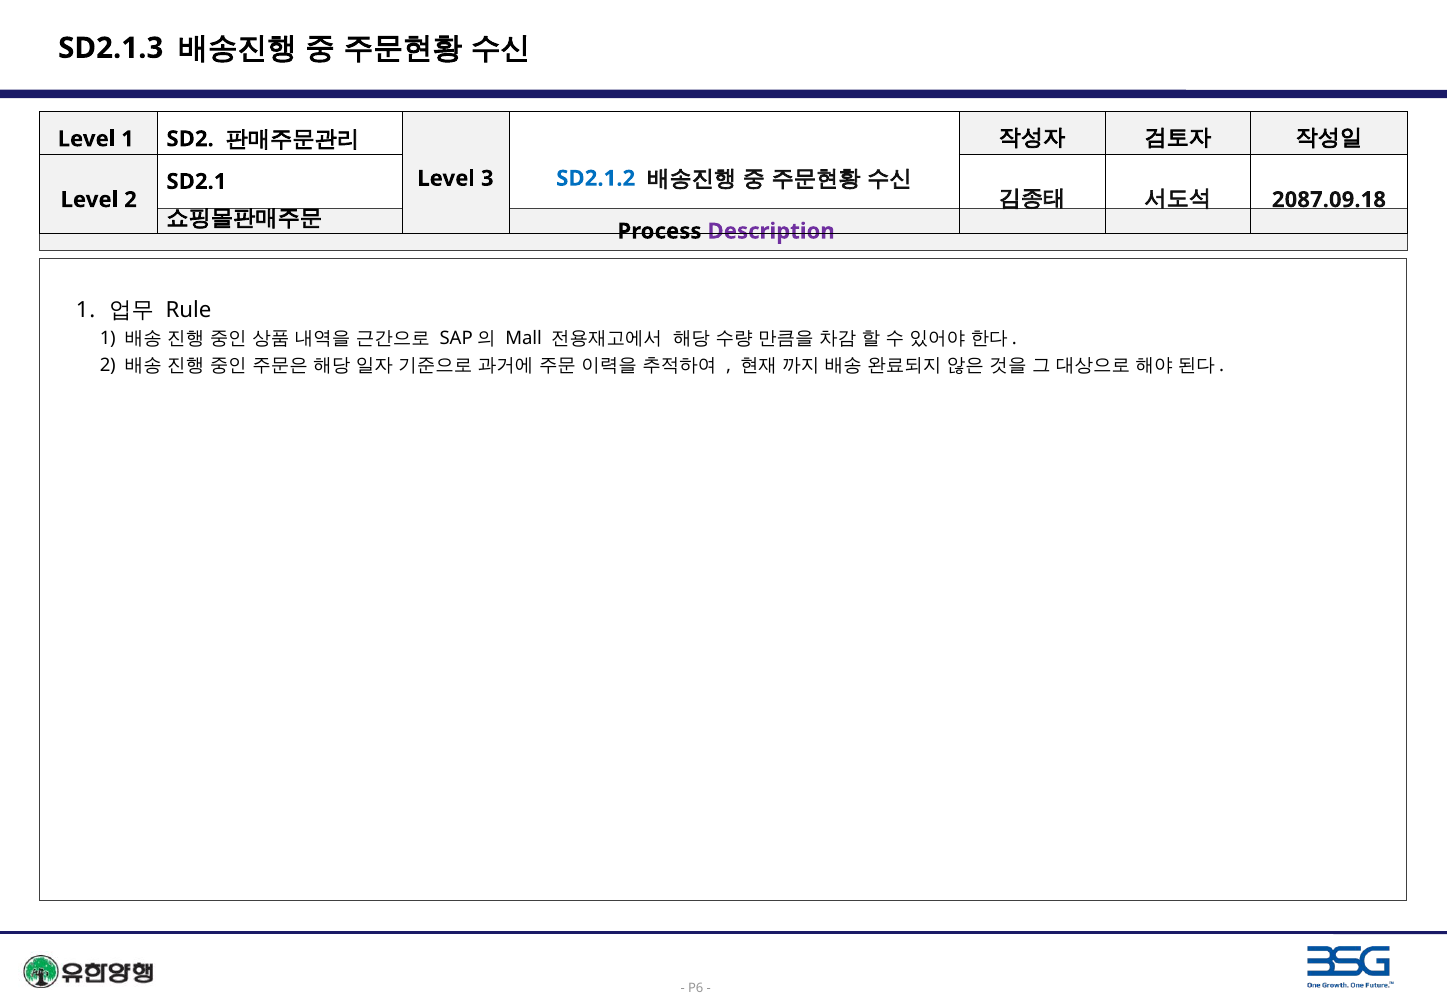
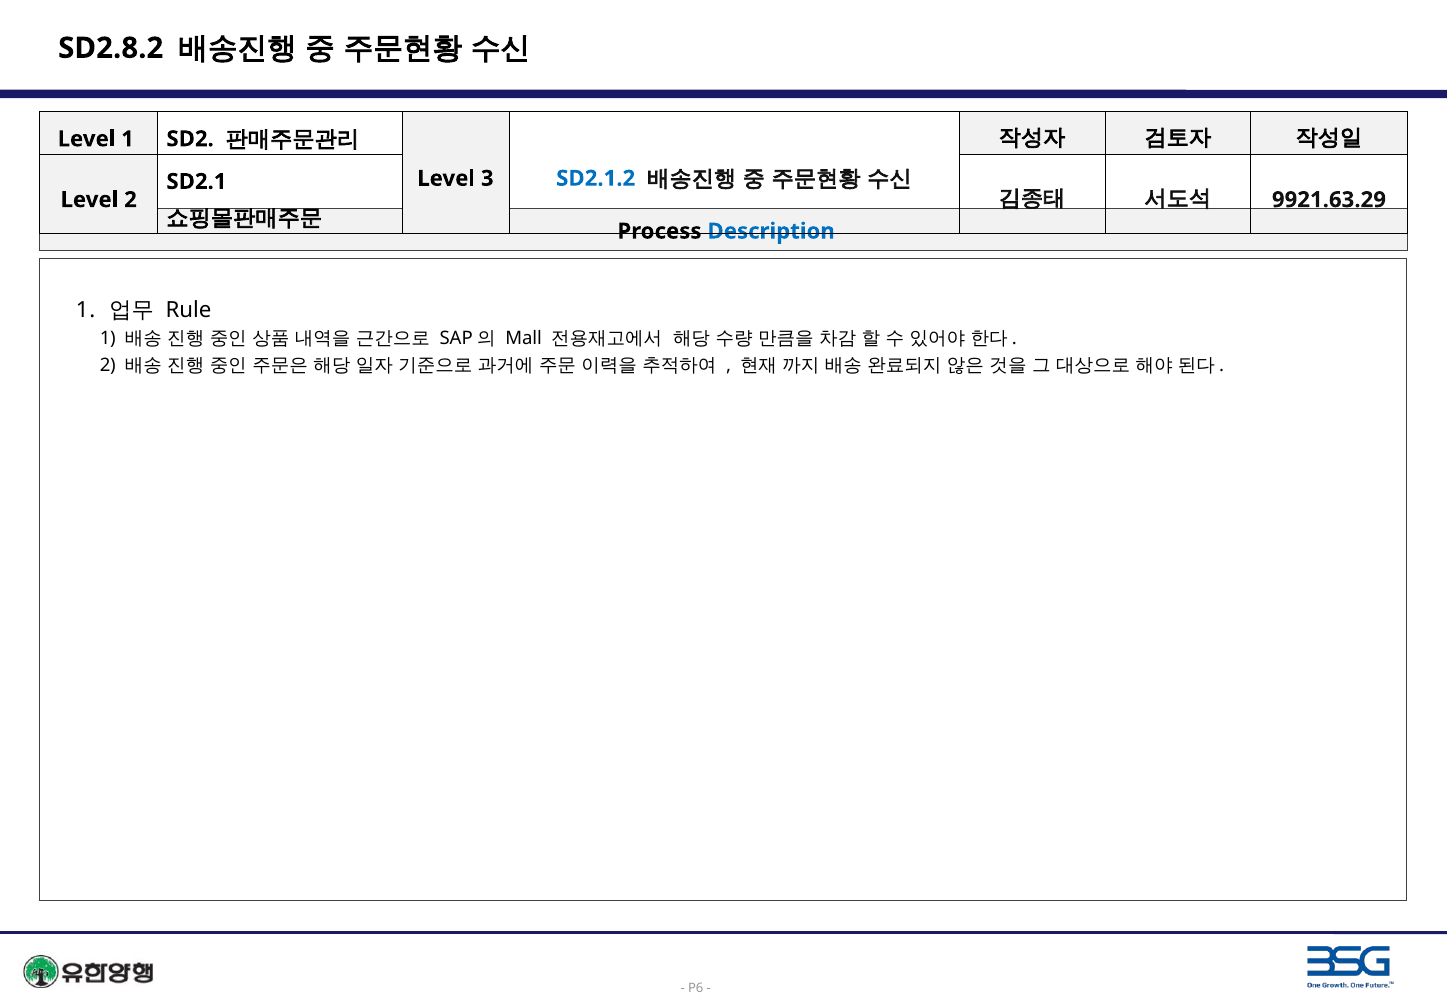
SD2.1.3: SD2.1.3 -> SD2.8.2 (111, 48)
2087.09.18: 2087.09.18 -> 9921.63.29 (1329, 200)
Description colour: purple -> blue (771, 231)
